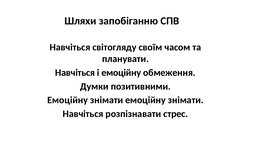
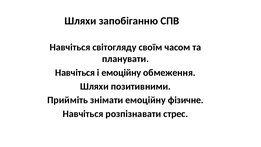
Думки: Думки -> Шляхи (94, 86)
Емоційну: Емоційну -> Прийміть (68, 100)
знімати емоційну знімати: знімати -> фізичне (186, 100)
